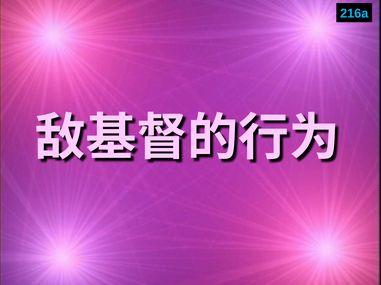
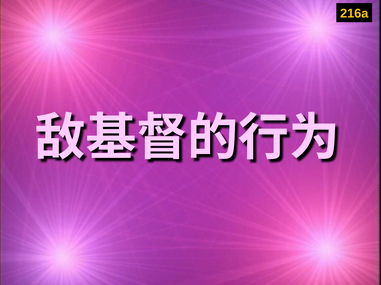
216a colour: light blue -> yellow (354, 14)
